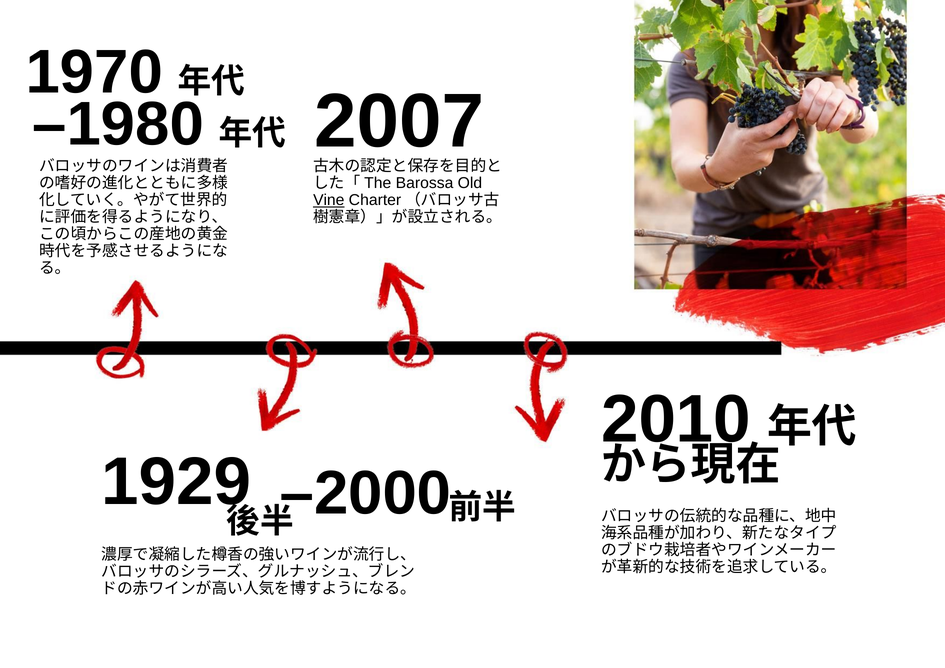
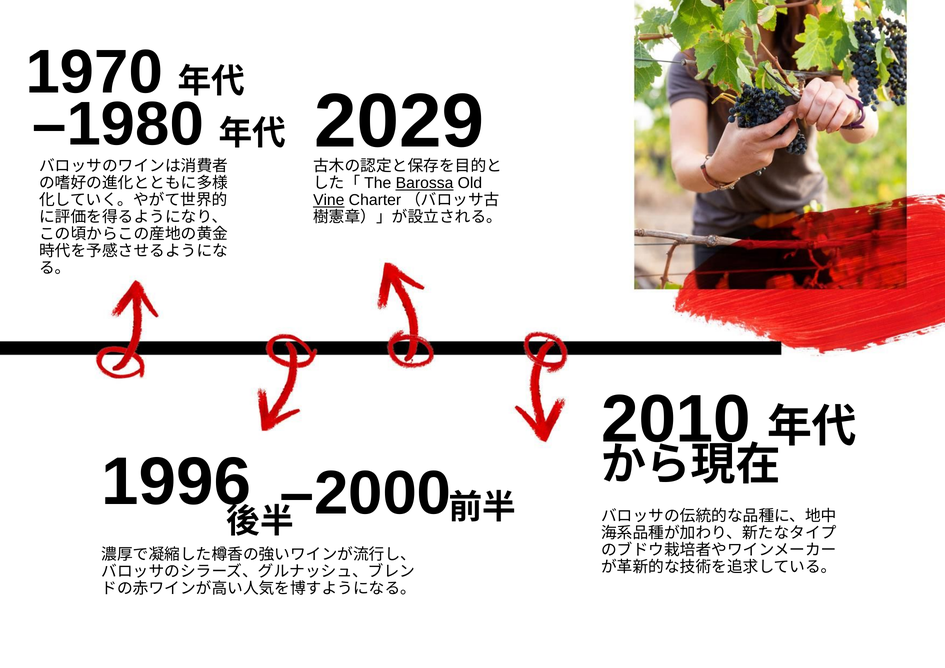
2007: 2007 -> 2029 (399, 122)
Barossa underline: none -> present (425, 183)
1929: 1929 -> 1996 (176, 482)
